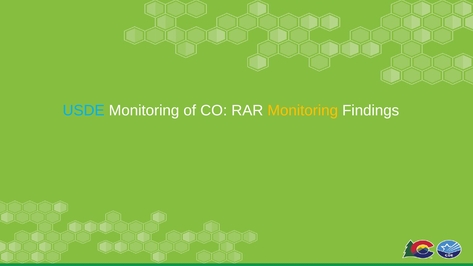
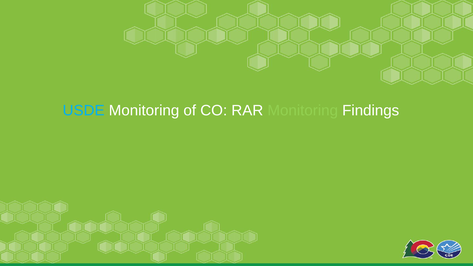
Monitoring colour: yellow -> light green (303, 111)
